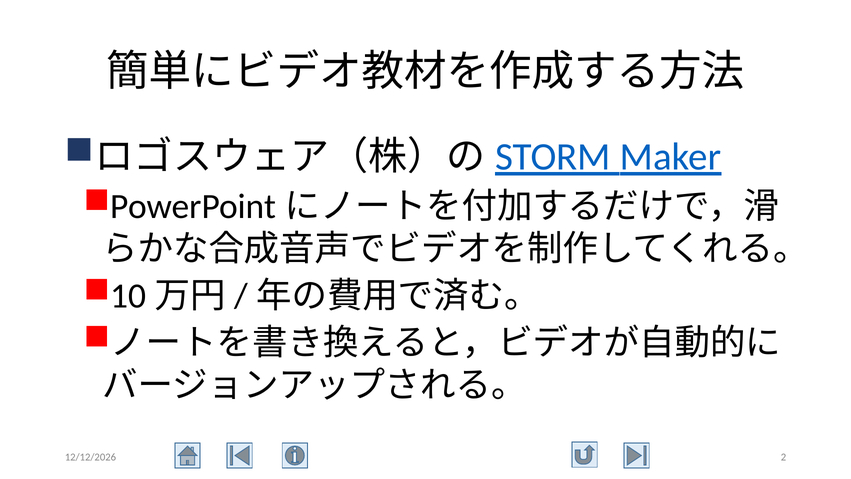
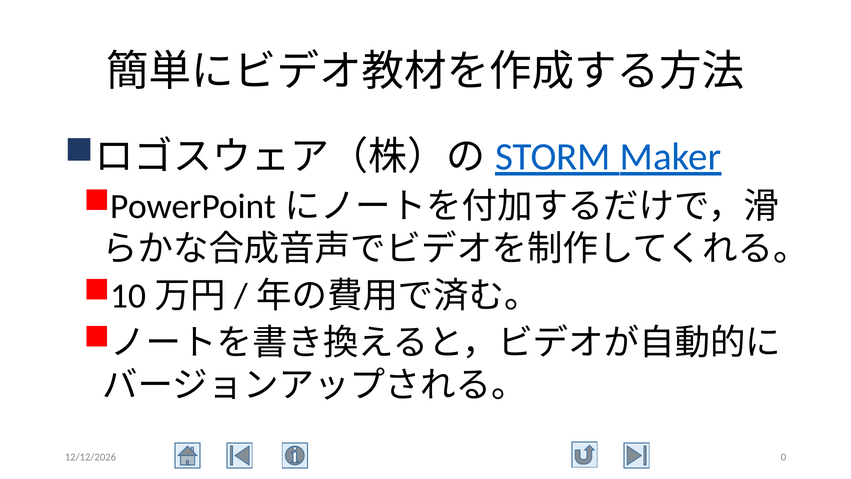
2: 2 -> 0 (783, 457)
